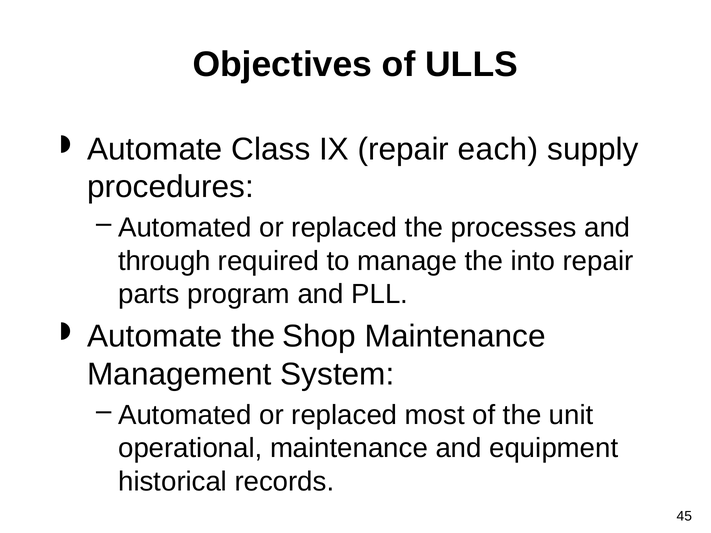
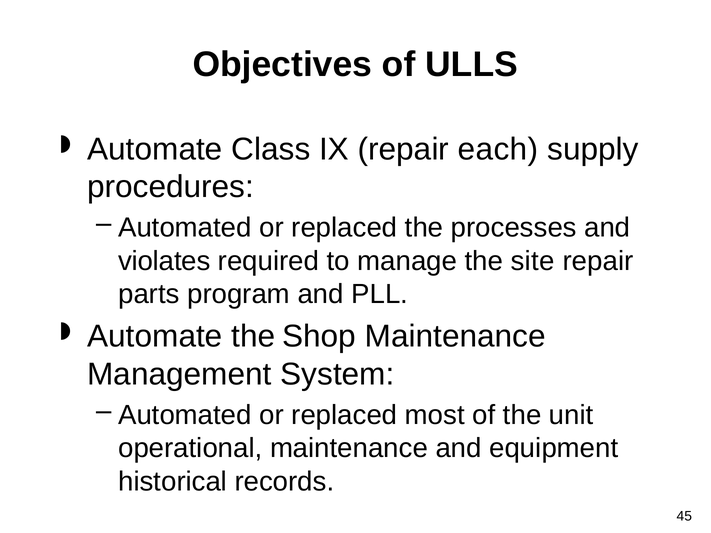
through: through -> violates (164, 261)
into: into -> site (533, 261)
